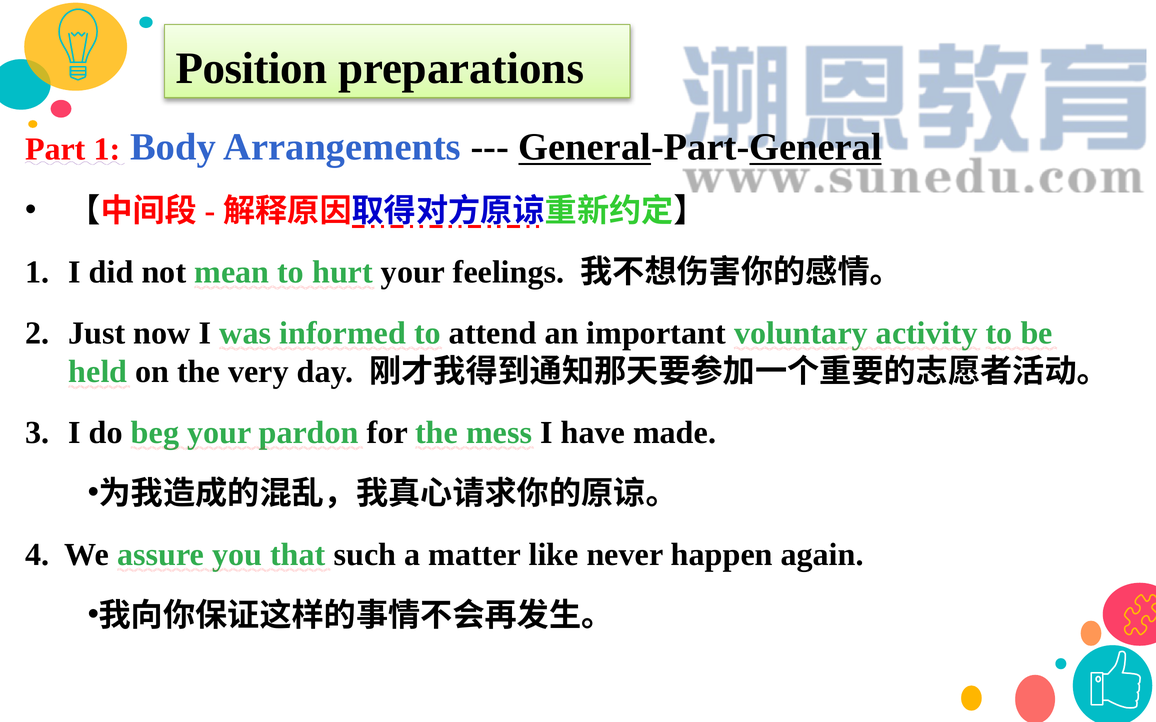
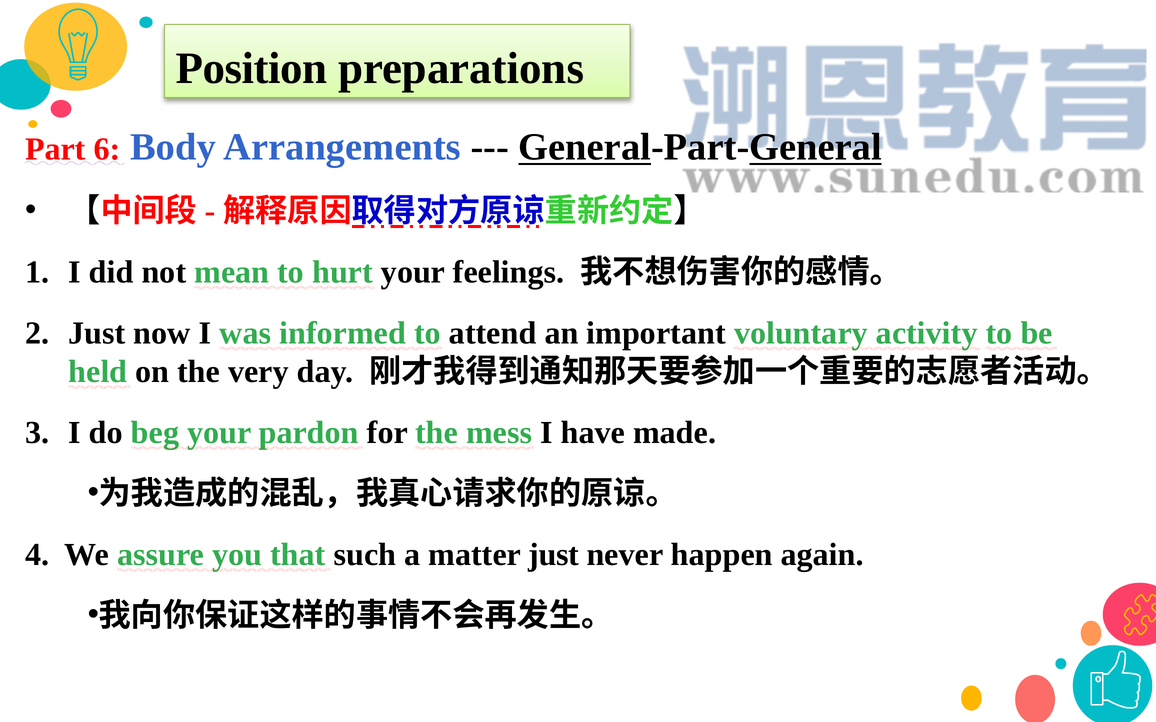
Part 1: 1 -> 6 (107, 149)
matter like: like -> just (554, 555)
